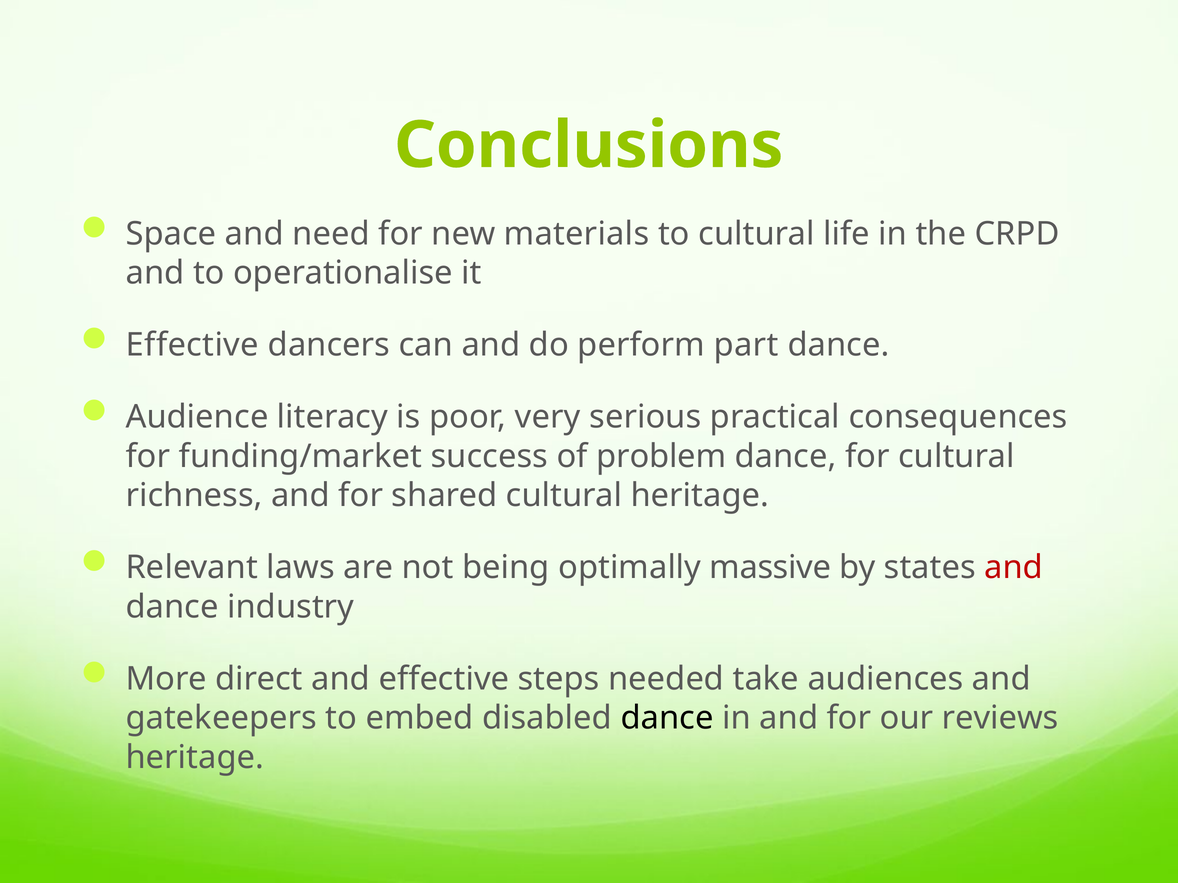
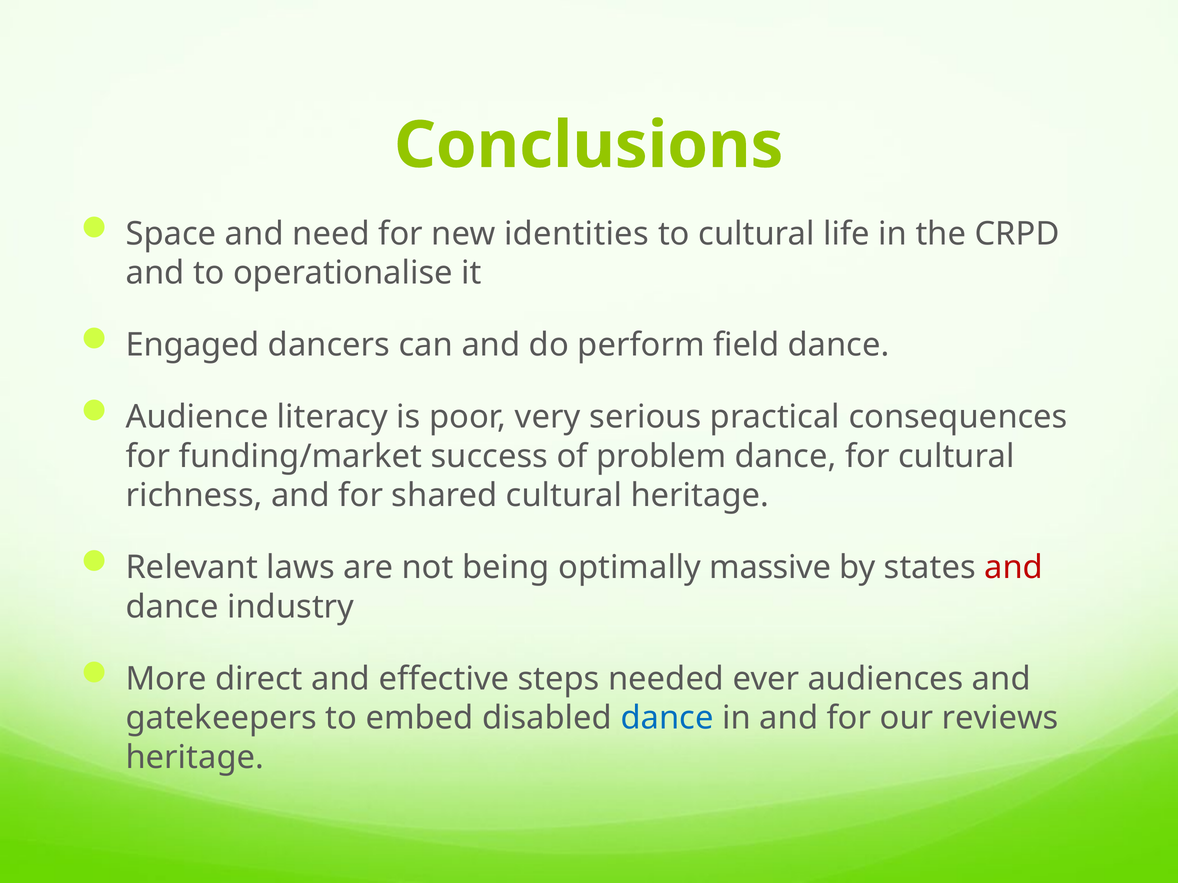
materials: materials -> identities (576, 234)
Effective: Effective -> Engaged (193, 345)
part: part -> field (746, 345)
take: take -> ever (766, 679)
dance colour: black -> blue (667, 718)
